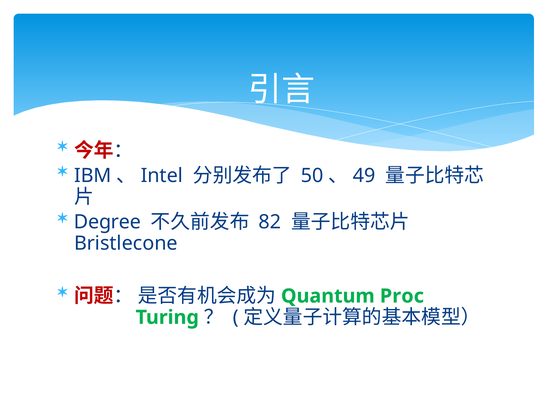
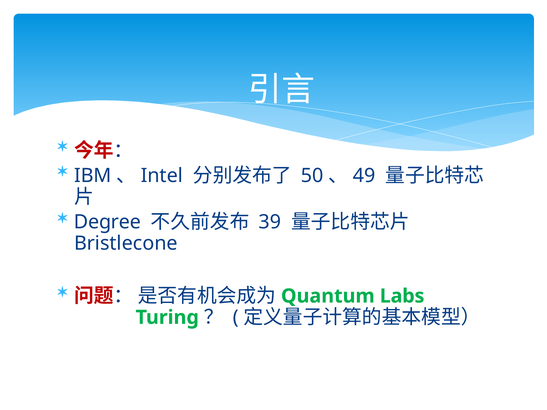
82: 82 -> 39 (270, 222)
Proc: Proc -> Labs (402, 296)
